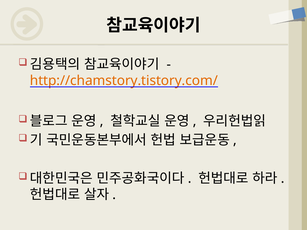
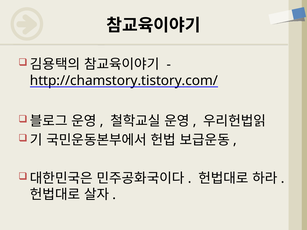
http://chamstory.tistory.com/ colour: orange -> black (124, 81)
